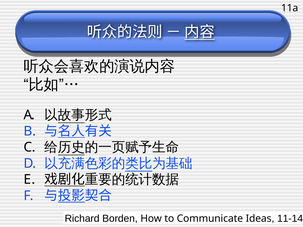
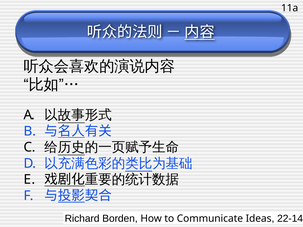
11-14: 11-14 -> 22-14 (290, 219)
